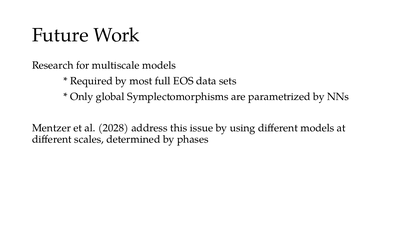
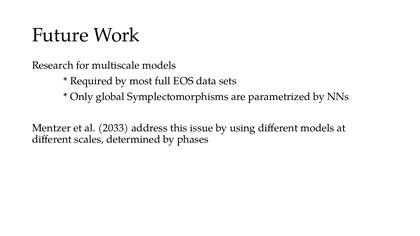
2028: 2028 -> 2033 (113, 128)
